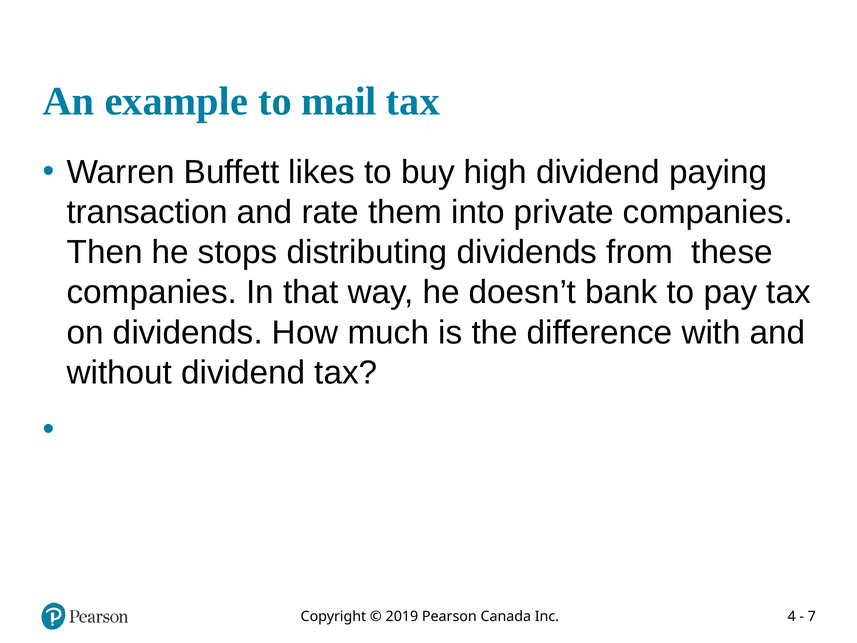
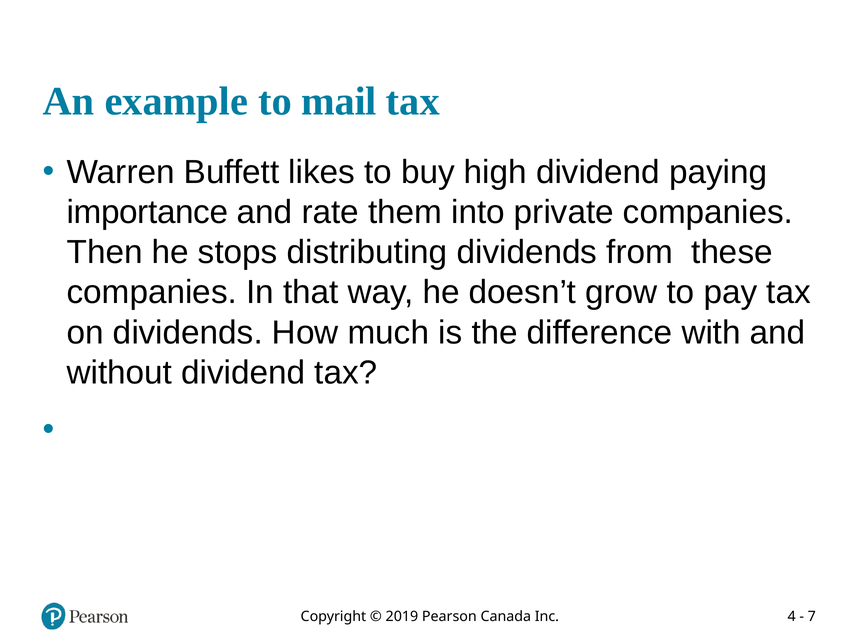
transaction: transaction -> importance (147, 212)
bank: bank -> grow (621, 292)
